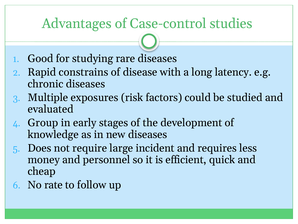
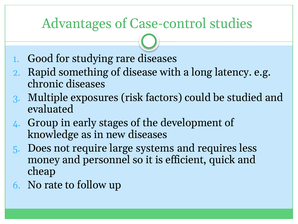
constrains: constrains -> something (84, 72)
incident: incident -> systems (155, 148)
